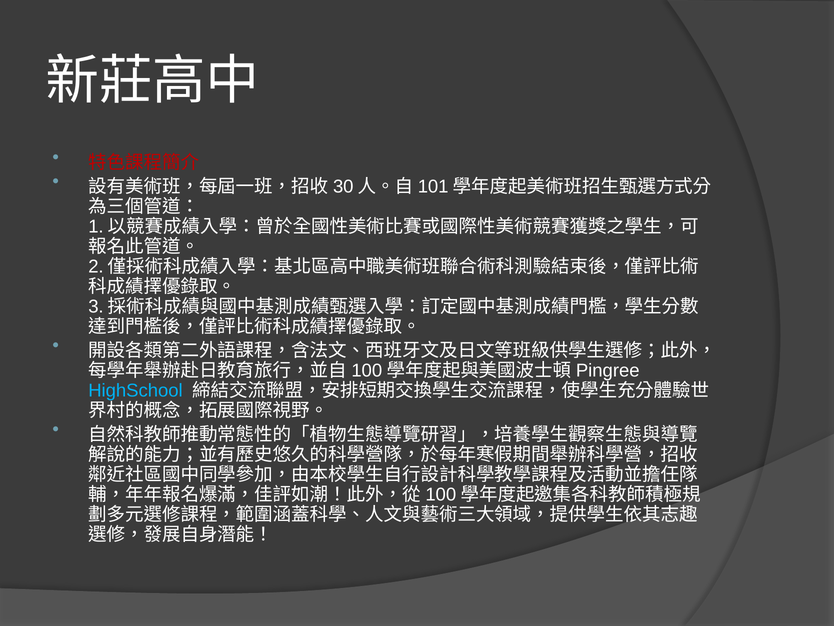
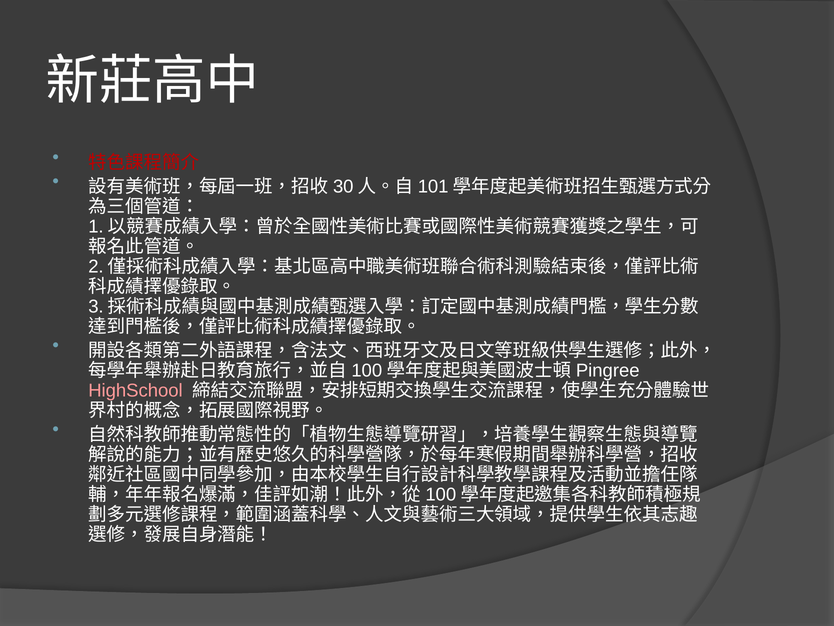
HighSchool colour: light blue -> pink (135, 390)
